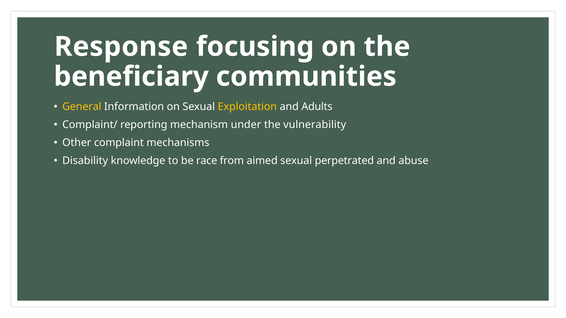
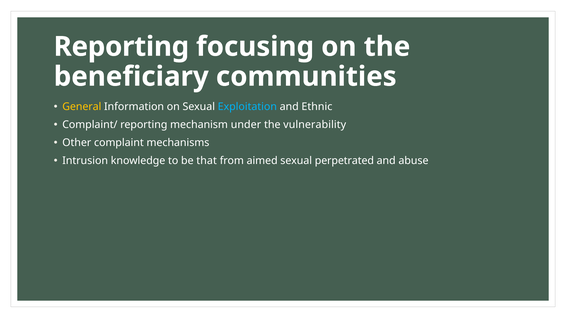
Response: Response -> Reporting (121, 47)
Exploitation colour: yellow -> light blue (247, 107)
Adults: Adults -> Ethnic (317, 107)
Disability: Disability -> Intrusion (85, 161)
race: race -> that (207, 161)
